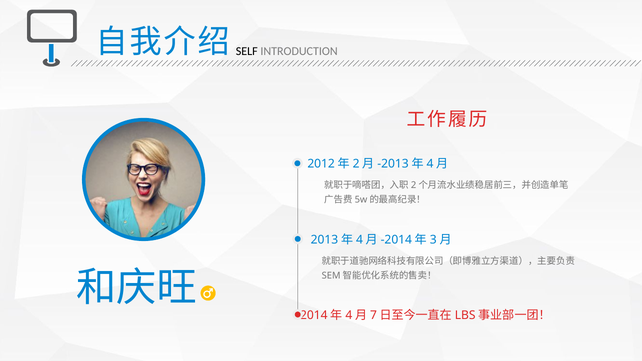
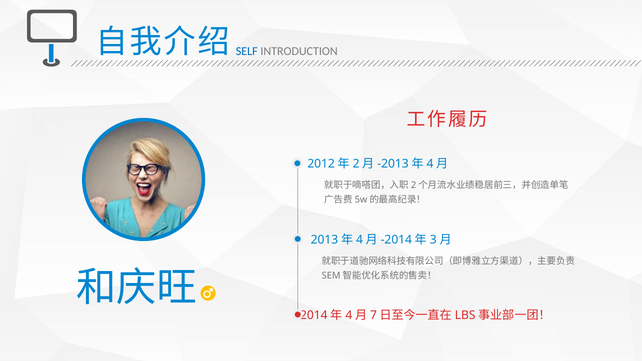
SELF colour: black -> blue (247, 51)
